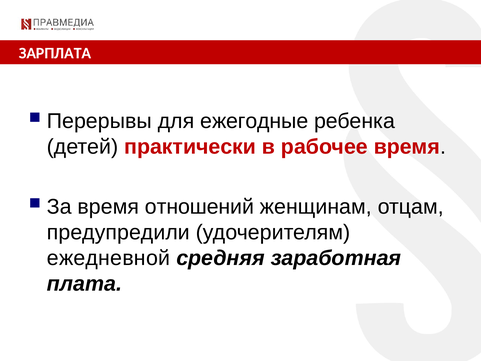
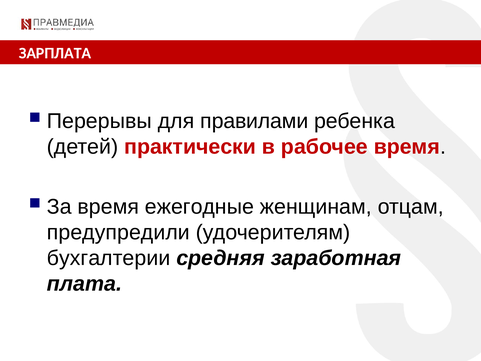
ежегодные: ежегодные -> правилами (254, 121)
отношений: отношений -> ежегодные (199, 206)
ежедневной: ежедневной -> бухгалтерии (109, 258)
